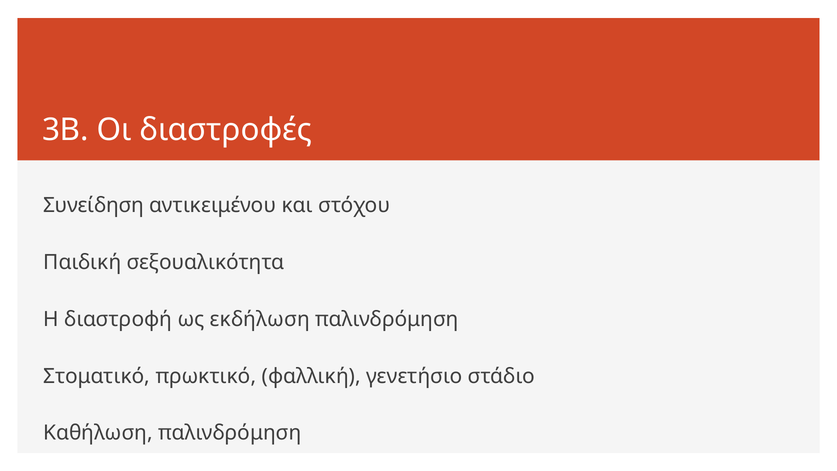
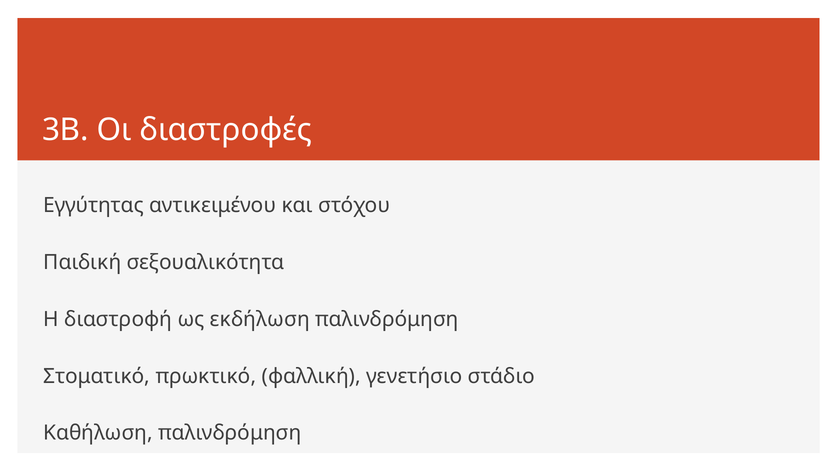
Συνείδηση: Συνείδηση -> Εγγύτητας (94, 205)
